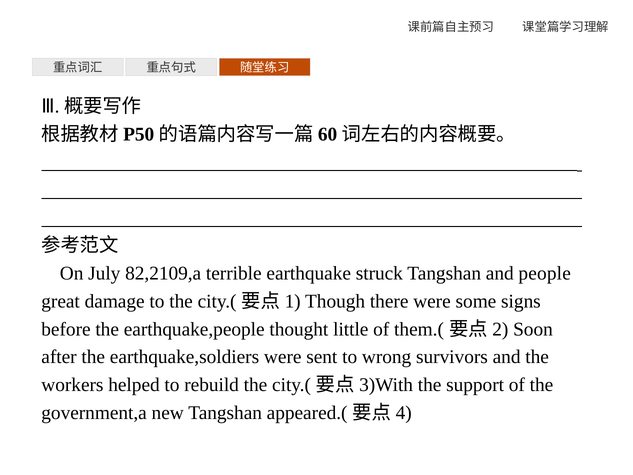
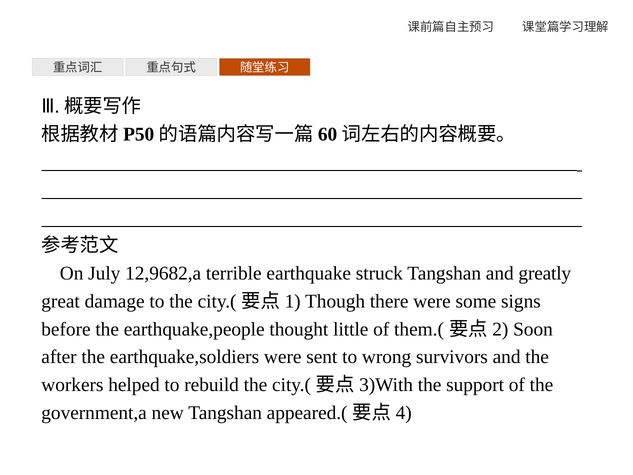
82,2109,a: 82,2109,a -> 12,9682,a (163, 273)
people: people -> greatly (545, 273)
